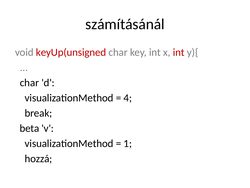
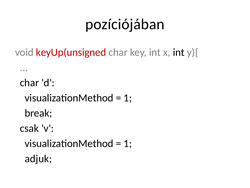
számításánál: számításánál -> pozíciójában (125, 24)
int colour: red -> black (179, 52)
4: 4 -> 1 (128, 98)
beta: beta -> csak (29, 128)
hozzá: hozzá -> adjuk (38, 158)
